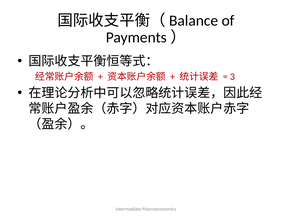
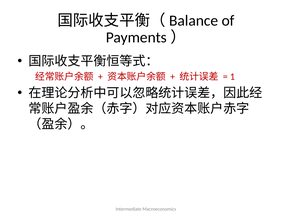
3: 3 -> 1 (232, 77)
